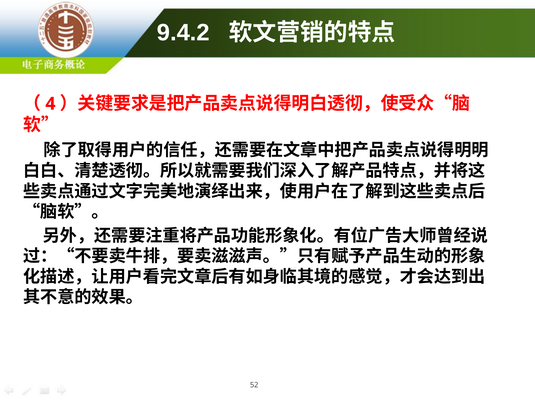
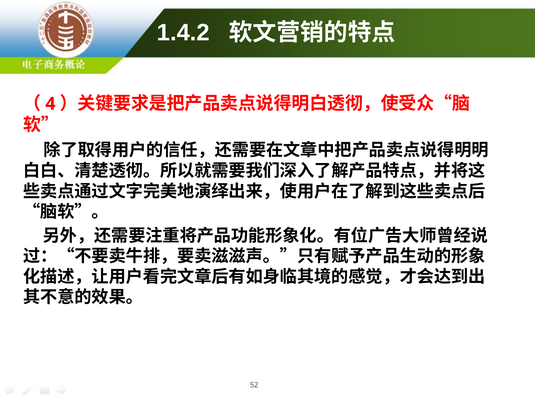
9.4.2: 9.4.2 -> 1.4.2 (183, 33)
